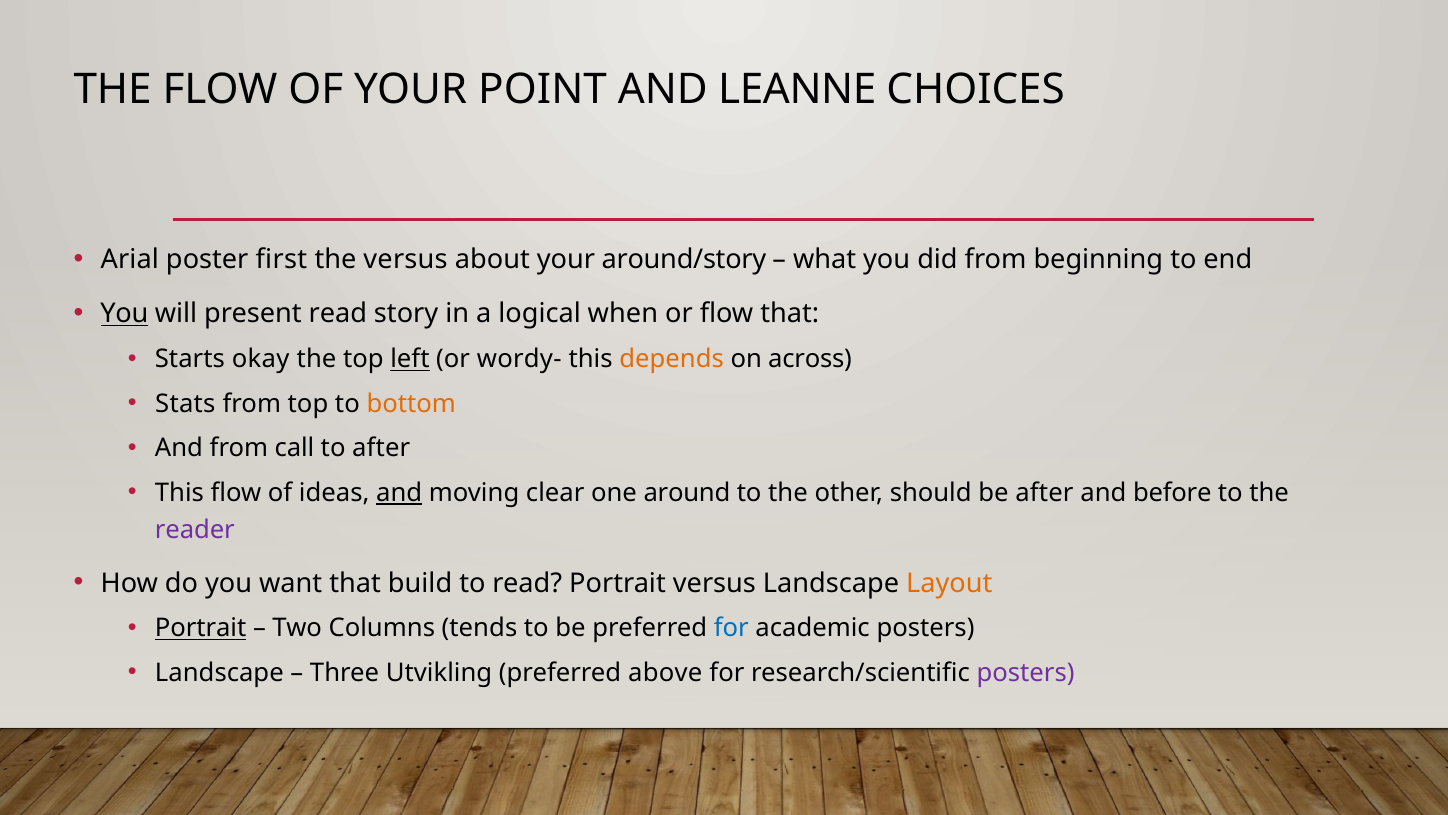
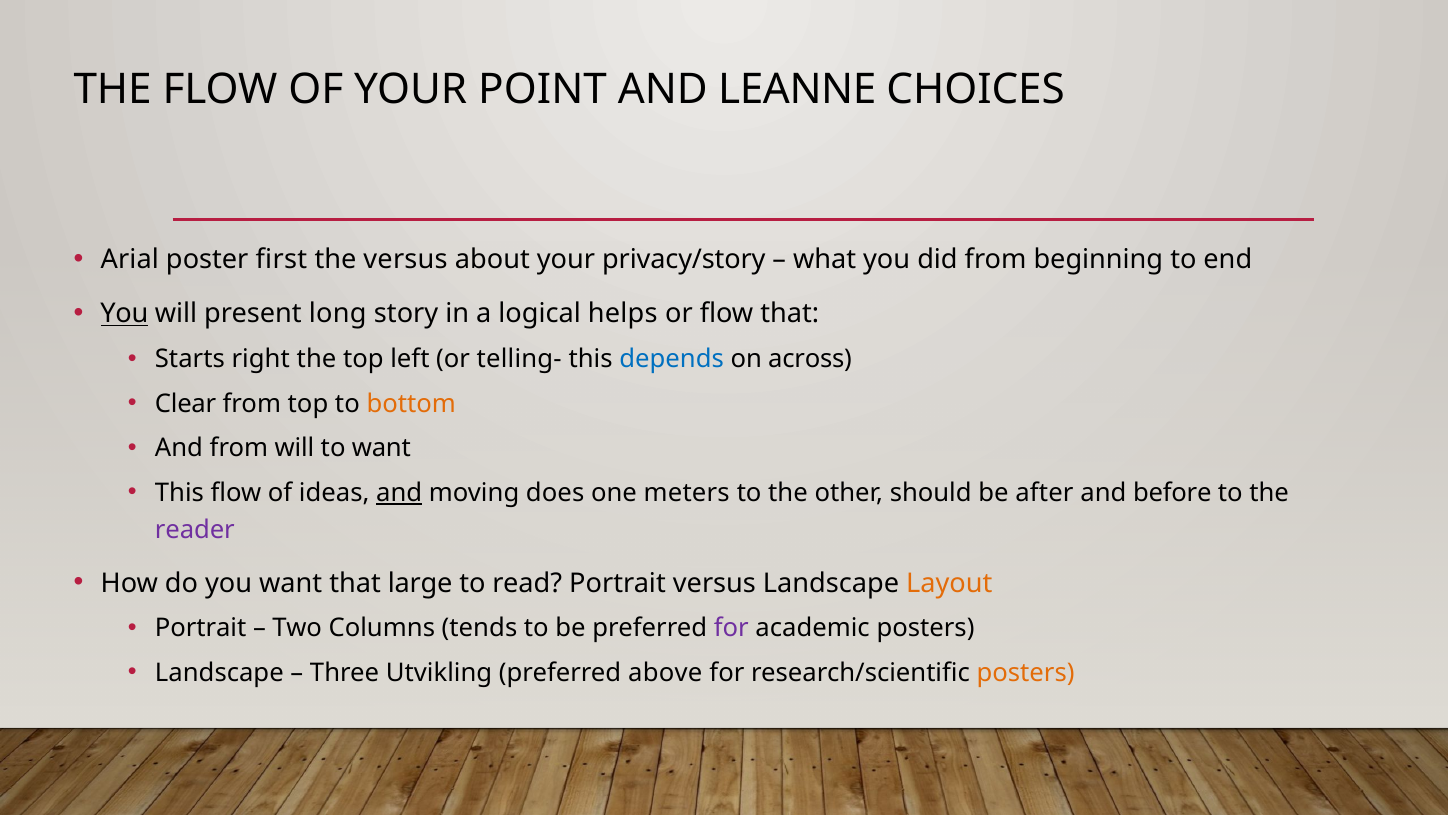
around/story: around/story -> privacy/story (684, 260)
present read: read -> long (338, 314)
when: when -> helps (623, 314)
okay: okay -> right (261, 359)
left underline: present -> none (410, 359)
wordy-: wordy- -> telling- (519, 359)
depends colour: orange -> blue (672, 359)
Stats: Stats -> Clear (186, 404)
from call: call -> will (294, 448)
to after: after -> want (381, 448)
clear: clear -> does (555, 492)
around: around -> meters (687, 492)
build: build -> large (420, 583)
Portrait underline: present -> none (201, 628)
for colour: blue -> purple (731, 628)
posters colour: purple -> orange (1026, 673)
